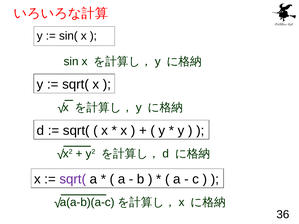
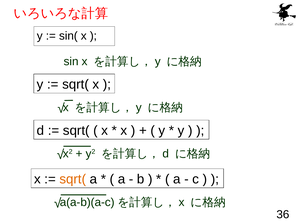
sqrt( colour: purple -> orange (73, 179)
